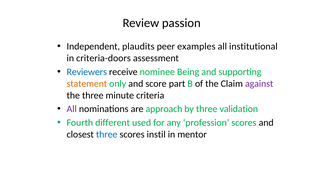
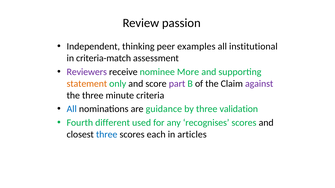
plaudits: plaudits -> thinking (138, 47)
criteria-doors: criteria-doors -> criteria-match (104, 58)
Reviewers colour: blue -> purple (87, 72)
Being: Being -> More (188, 72)
part colour: black -> purple (177, 84)
All colour: purple -> blue (72, 109)
approach: approach -> guidance (164, 109)
profession: profession -> recognises (206, 123)
instil: instil -> each (156, 135)
mentor: mentor -> articles (192, 135)
